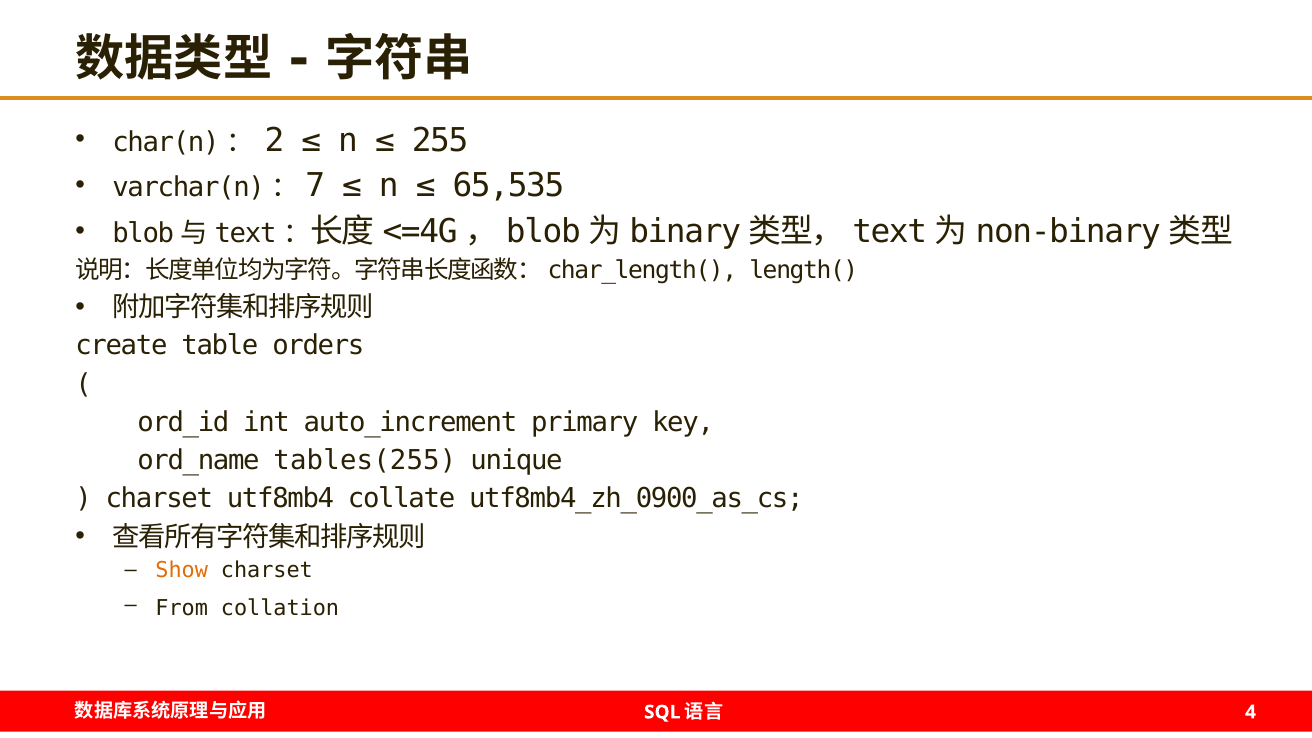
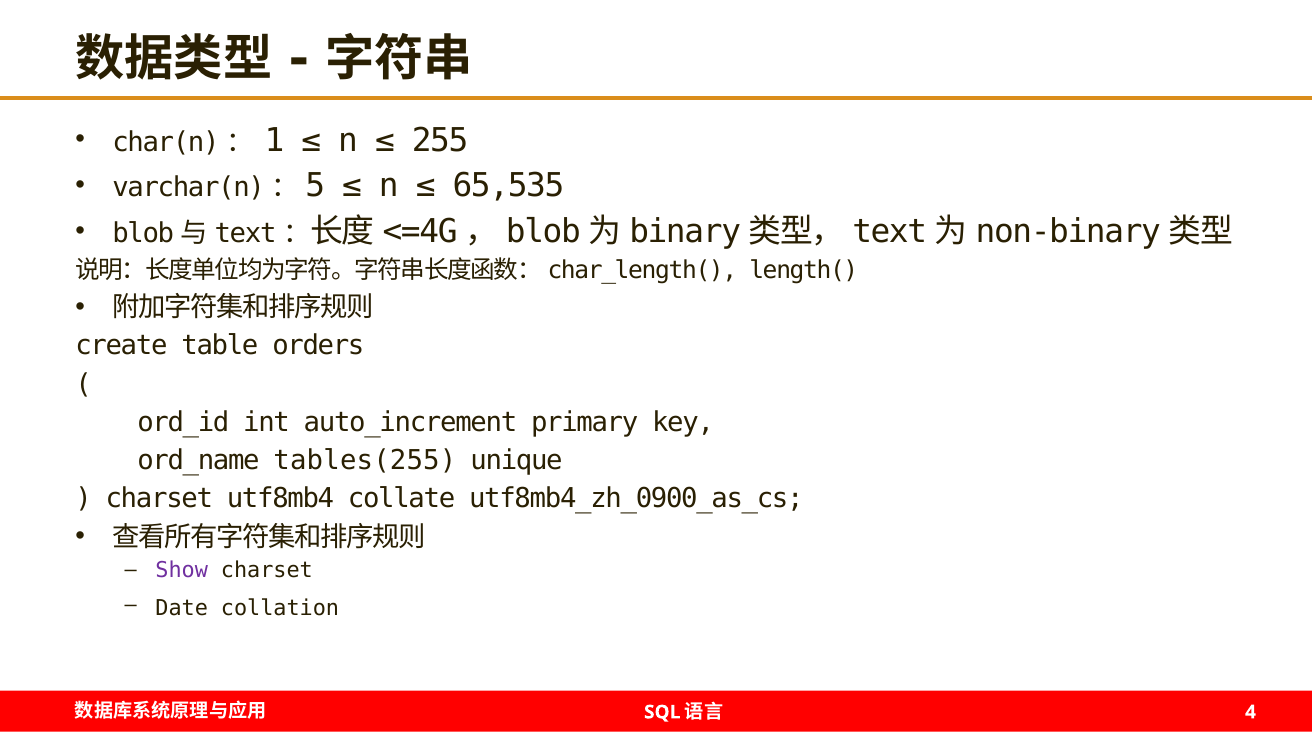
2: 2 -> 1 (275, 140)
7: 7 -> 5 (315, 186)
Show colour: orange -> purple (182, 571)
From: From -> Date (182, 608)
